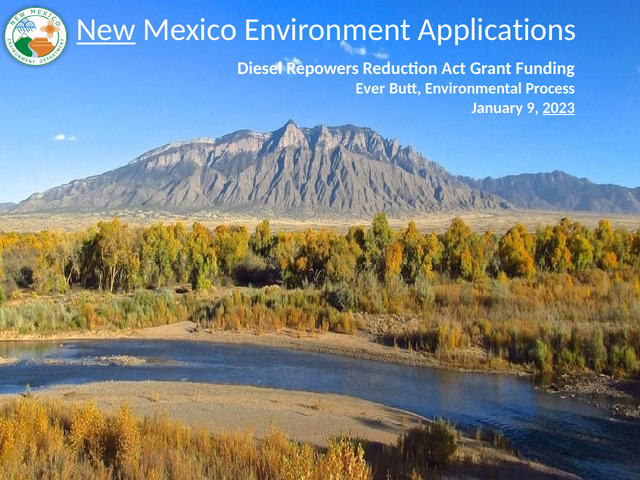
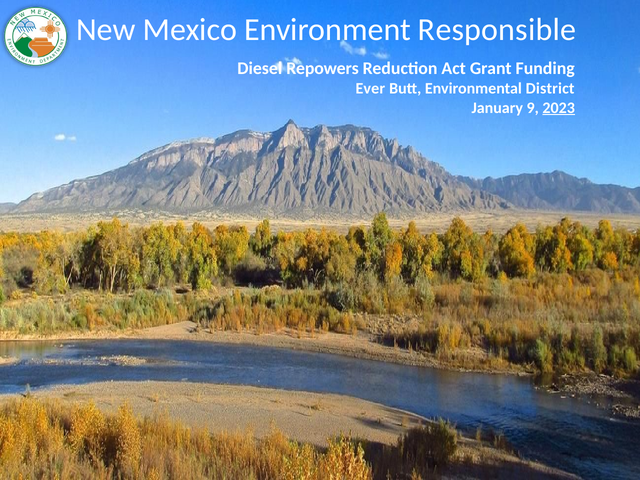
New underline: present -> none (106, 30)
Applications: Applications -> Responsible (497, 30)
Process: Process -> District (550, 89)
